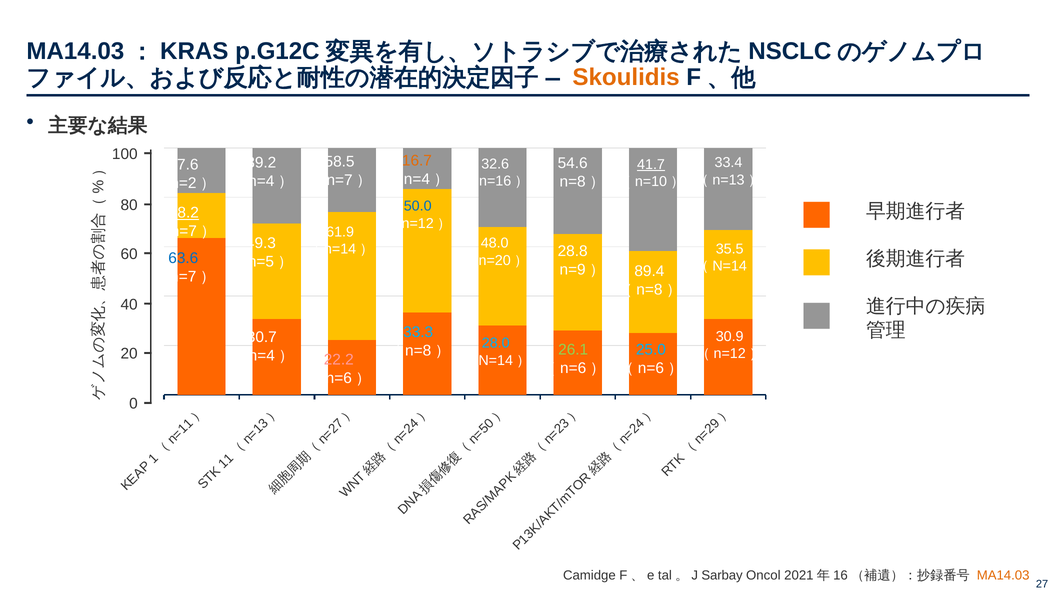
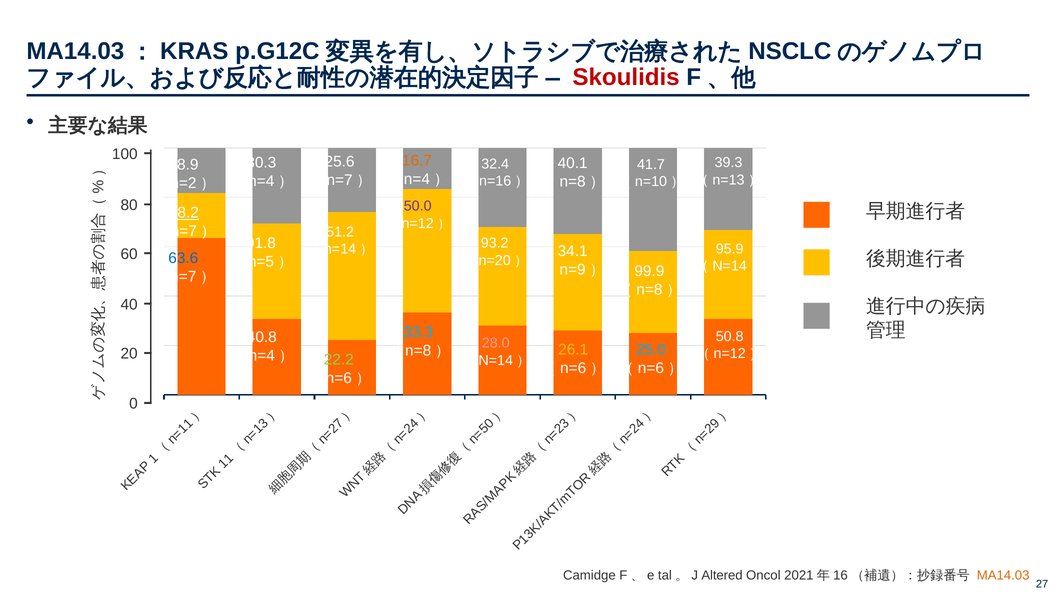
Skoulidis colour: orange -> red (626, 77)
58.5: 58.5 -> 25.6 (340, 162)
89.2: 89.2 -> 30.3 (261, 163)
33.4: 33.4 -> 39.3 (728, 163)
54.6: 54.6 -> 40.1 (573, 163)
32.6: 32.6 -> 32.4 (495, 164)
27.6: 27.6 -> 18.9 (184, 165)
41.7 underline: present -> none (651, 164)
50.0 colour: blue -> purple (418, 206)
61.9: 61.9 -> 51.2 (340, 232)
49.3: 49.3 -> 91.8 (261, 243)
48.0: 48.0 -> 93.2 (495, 243)
35.5: 35.5 -> 95.9 (730, 249)
28.8: 28.8 -> 34.1 (573, 251)
89.4: 89.4 -> 99.9 (649, 271)
30.9: 30.9 -> 50.8 (730, 336)
30.7: 30.7 -> 40.8 (262, 337)
28.0 colour: light blue -> pink (496, 343)
26.1 colour: light green -> yellow (573, 350)
22.2 colour: pink -> light green (339, 360)
Sarbay: Sarbay -> Altered (722, 575)
